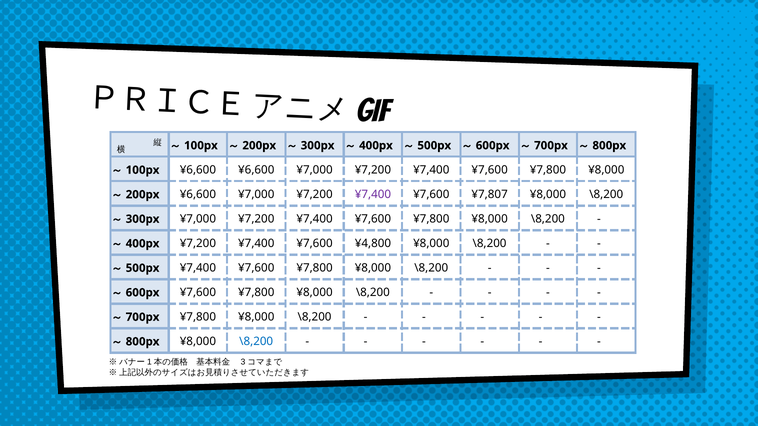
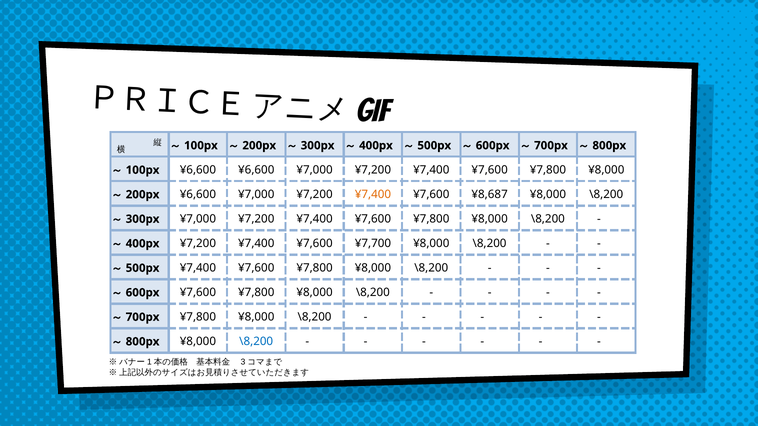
¥7,400 colour: purple -> orange (373, 195)
¥7,807: ¥7,807 -> ¥8,687 (490, 195)
¥4,800: ¥4,800 -> ¥7,700 (373, 244)
